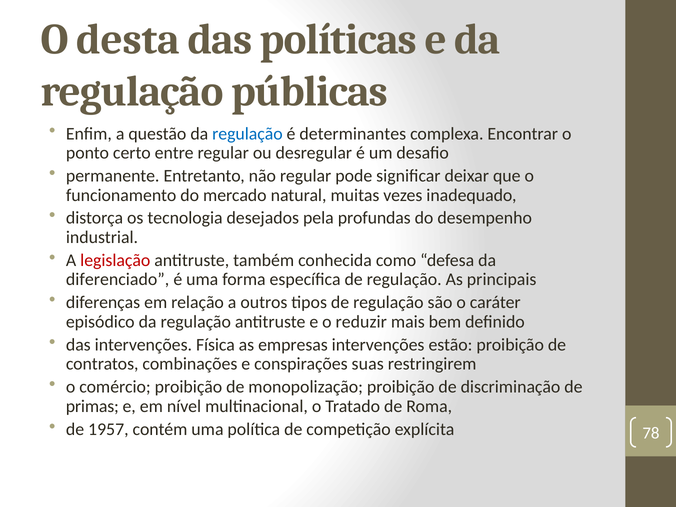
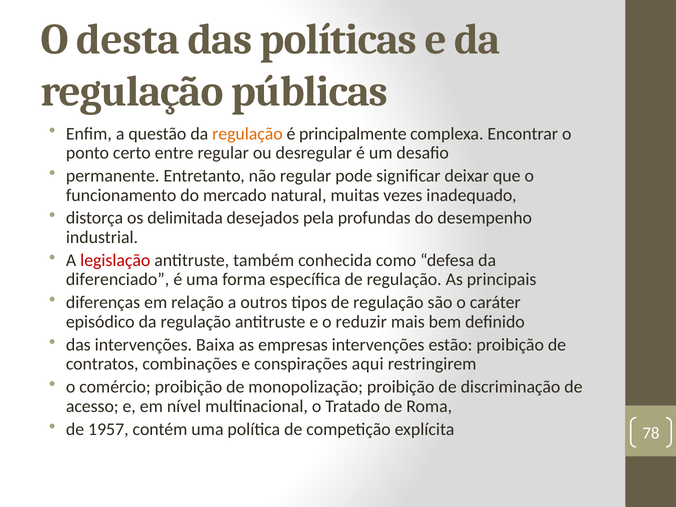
regulação colour: blue -> orange (247, 134)
determinantes: determinantes -> principalmente (353, 134)
tecnologia: tecnologia -> delimitada (185, 218)
Física: Física -> Baixa (215, 345)
suas: suas -> aqui (368, 364)
primas: primas -> acesso (92, 406)
